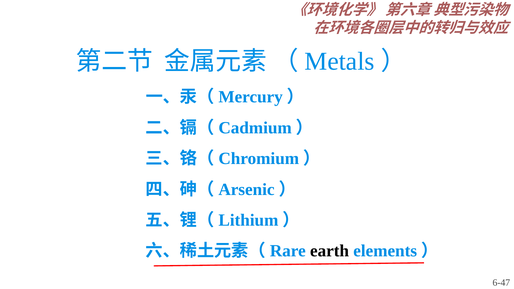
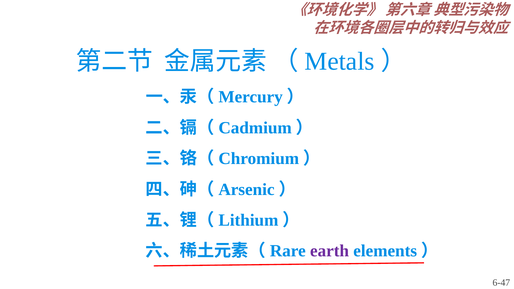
earth colour: black -> purple (330, 251)
